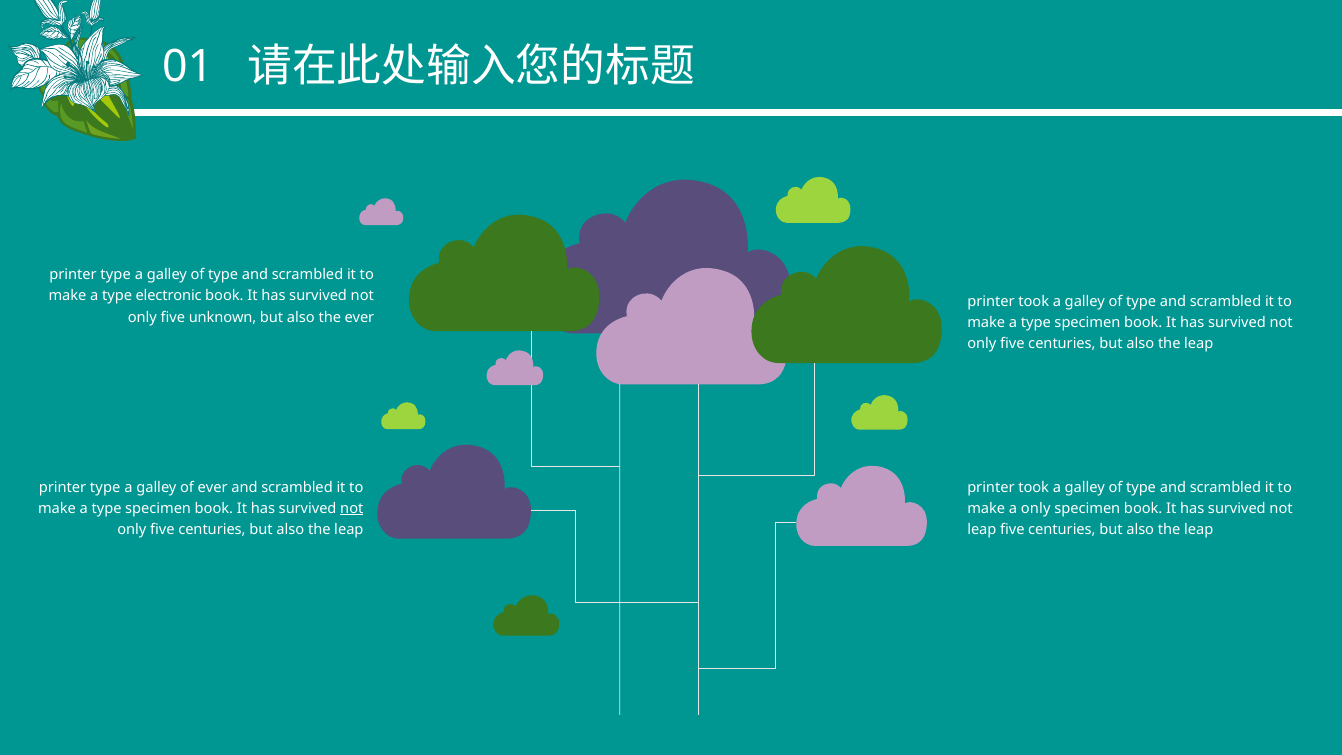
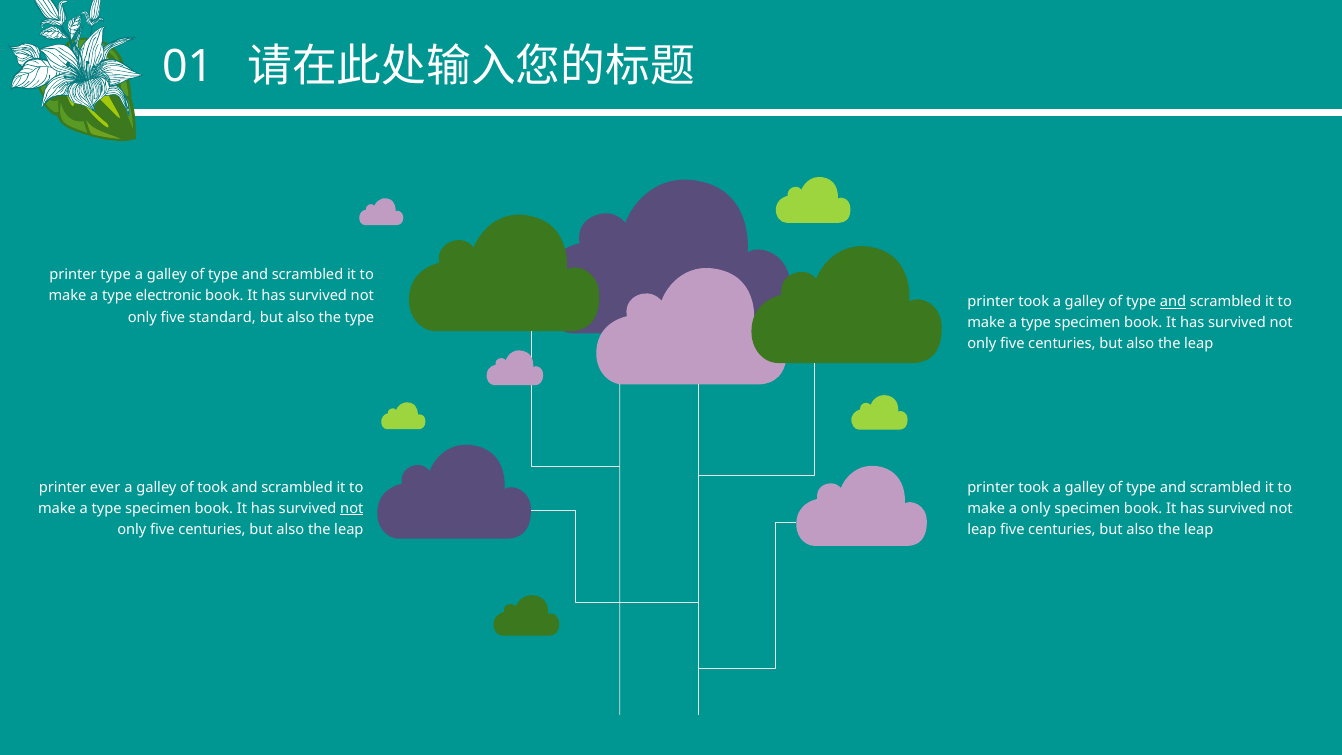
and underline: none -> present (1173, 302)
unknown: unknown -> standard (222, 317)
the ever: ever -> type (359, 317)
type: type -> ever (105, 487)
of ever: ever -> took (213, 487)
